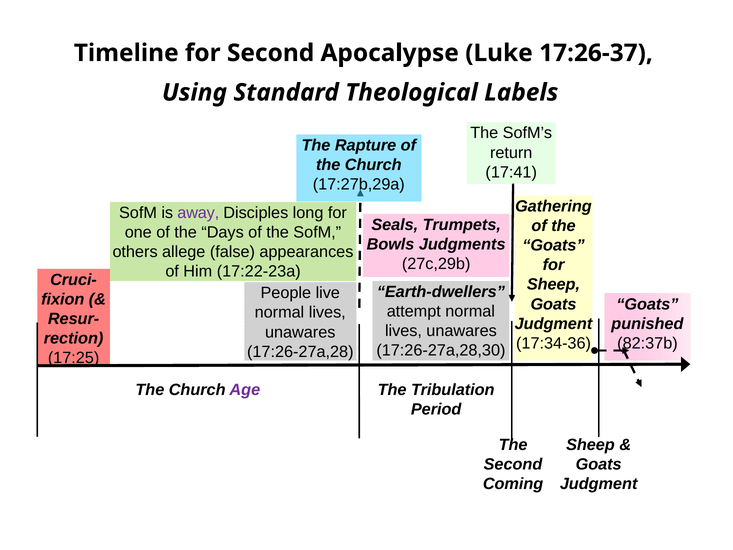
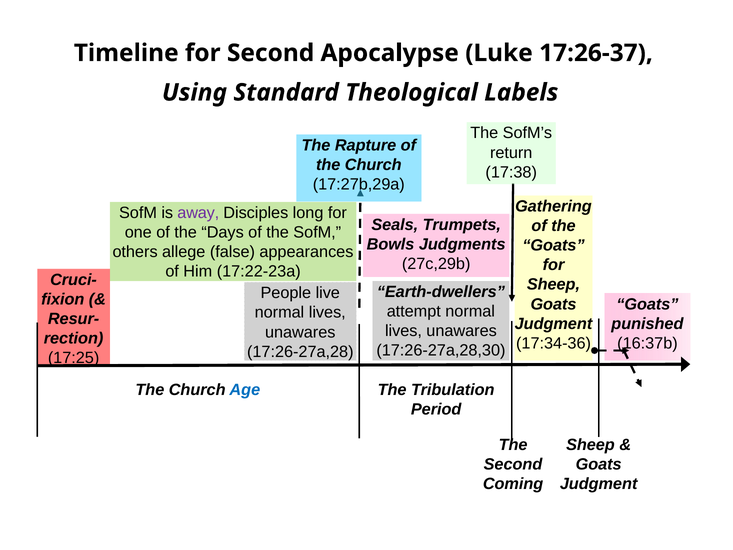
17:41: 17:41 -> 17:38 (511, 172)
82:37b: 82:37b -> 16:37b (647, 343)
Age colour: purple -> blue (245, 390)
